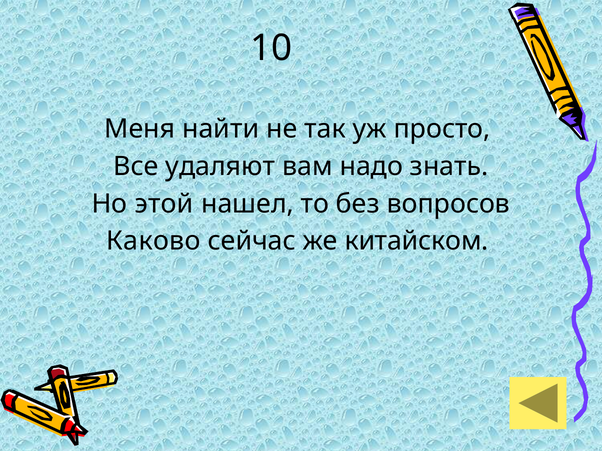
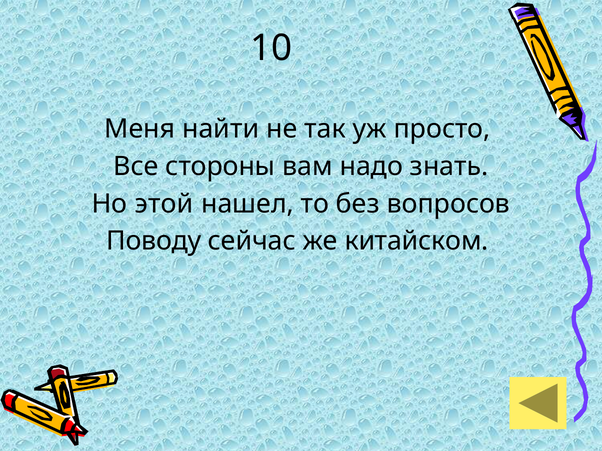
удаляют: удаляют -> стороны (220, 166)
Каково: Каково -> Поводу (154, 241)
